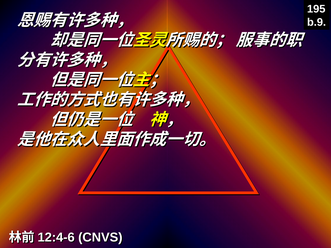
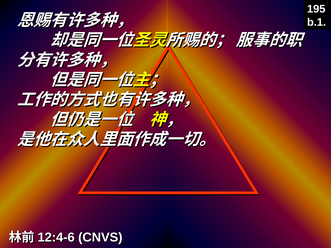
b.9: b.9 -> b.1 (317, 22)
